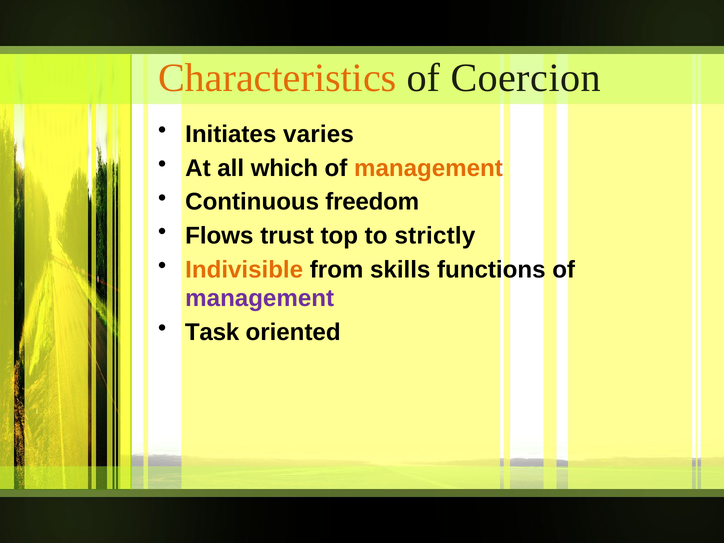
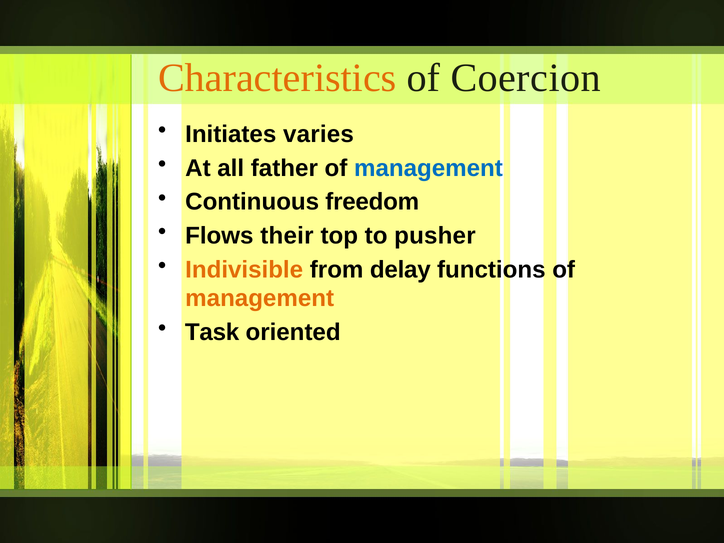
which: which -> father (284, 168)
management colour: orange -> blue (428, 168)
trust: trust -> their (287, 236)
strictly: strictly -> pusher (435, 236)
skills: skills -> delay (400, 270)
management colour: purple -> orange (260, 299)
